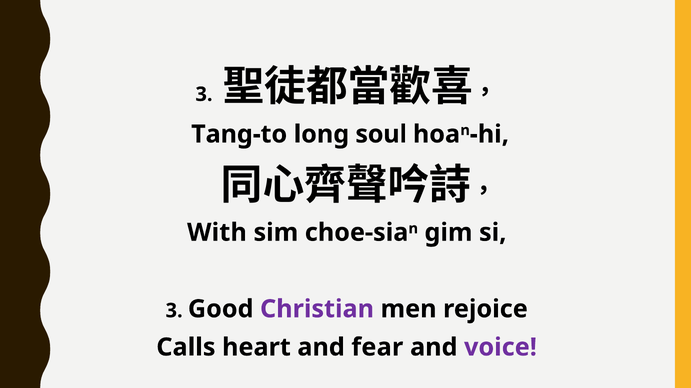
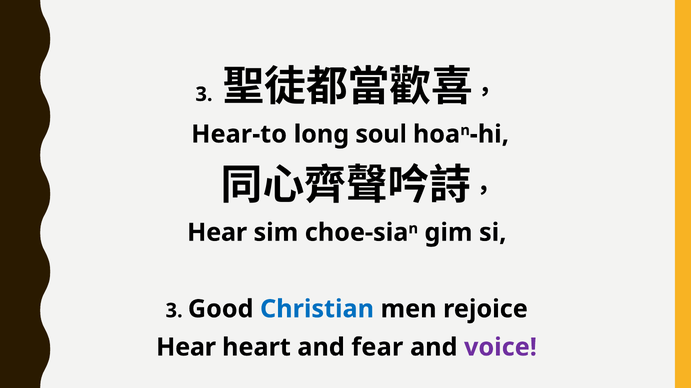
Tang-to: Tang-to -> Hear-to (239, 134)
With: With -> Hear (217, 233)
Christian colour: purple -> blue (317, 310)
Calls: Calls -> Hear (186, 348)
